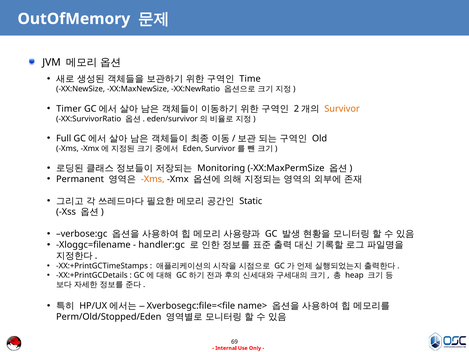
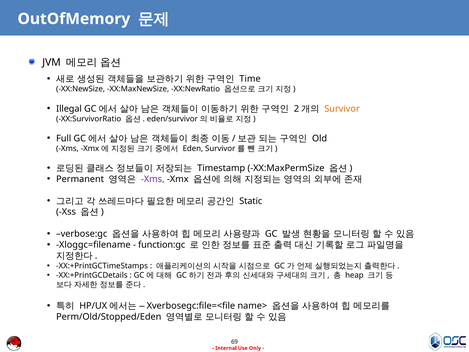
Timer: Timer -> Illegal (69, 109)
Monitoring: Monitoring -> Timestamp (221, 168)
Xms colour: orange -> purple (153, 179)
handler:gc: handler:gc -> function:gc (162, 245)
